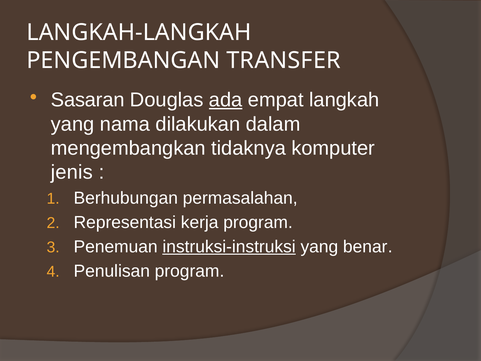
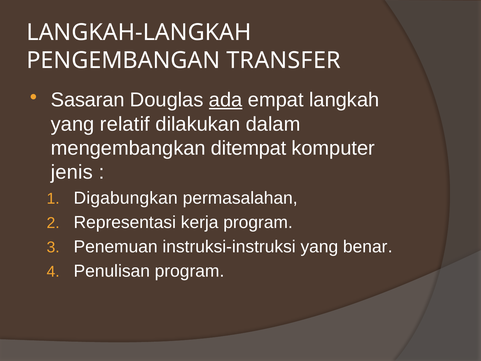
nama: nama -> relatif (125, 124)
tidaknya: tidaknya -> ditempat (249, 148)
Berhubungan: Berhubungan -> Digabungkan (126, 198)
instruksi-instruksi underline: present -> none (229, 247)
